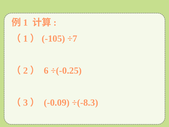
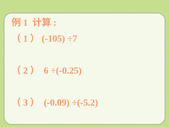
÷(-8.3: ÷(-8.3 -> ÷(-5.2 (85, 102)
